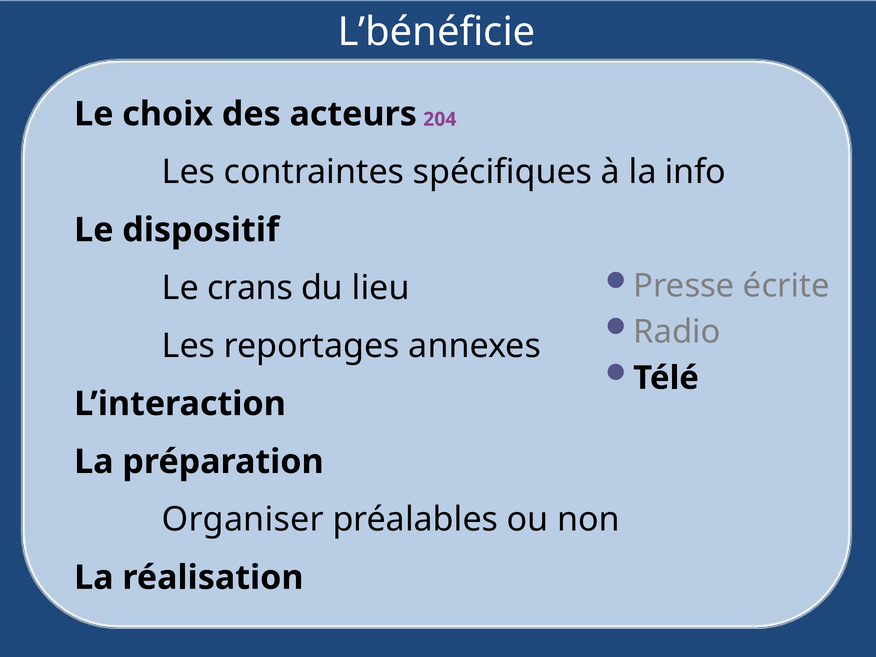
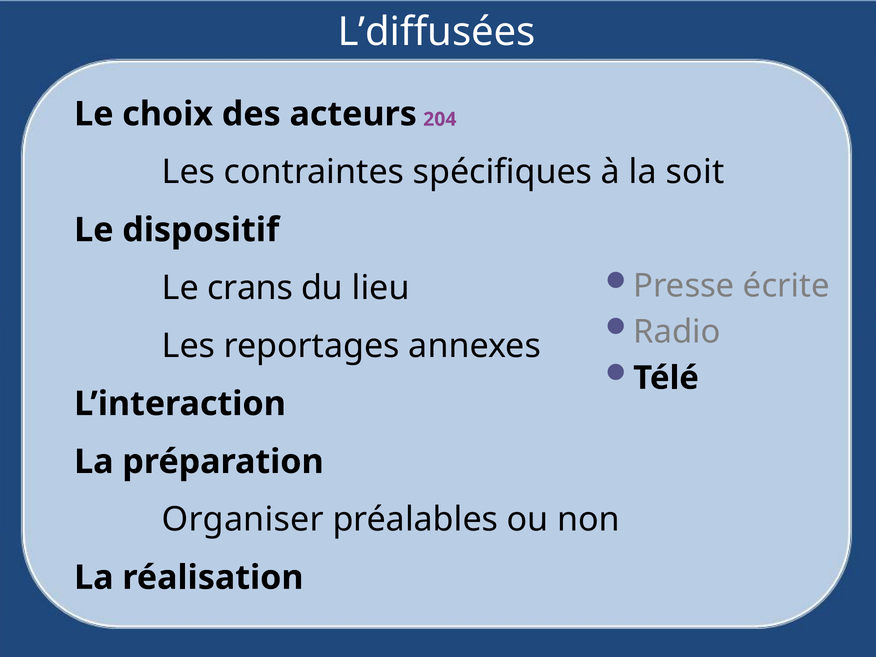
L’bénéficie: L’bénéficie -> L’diffusées (436, 32)
info: info -> soit (695, 172)
